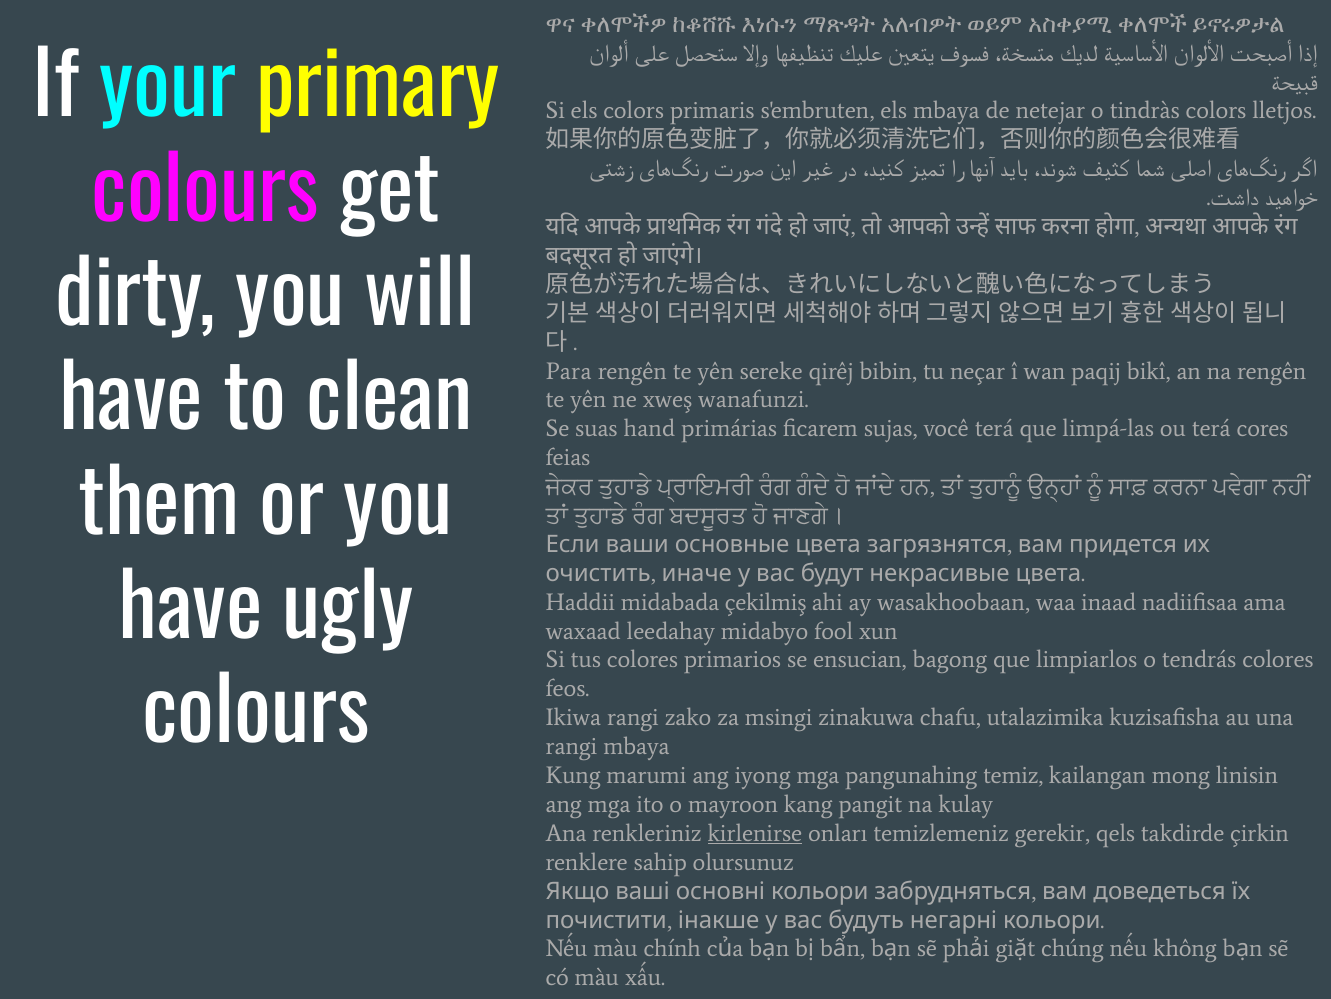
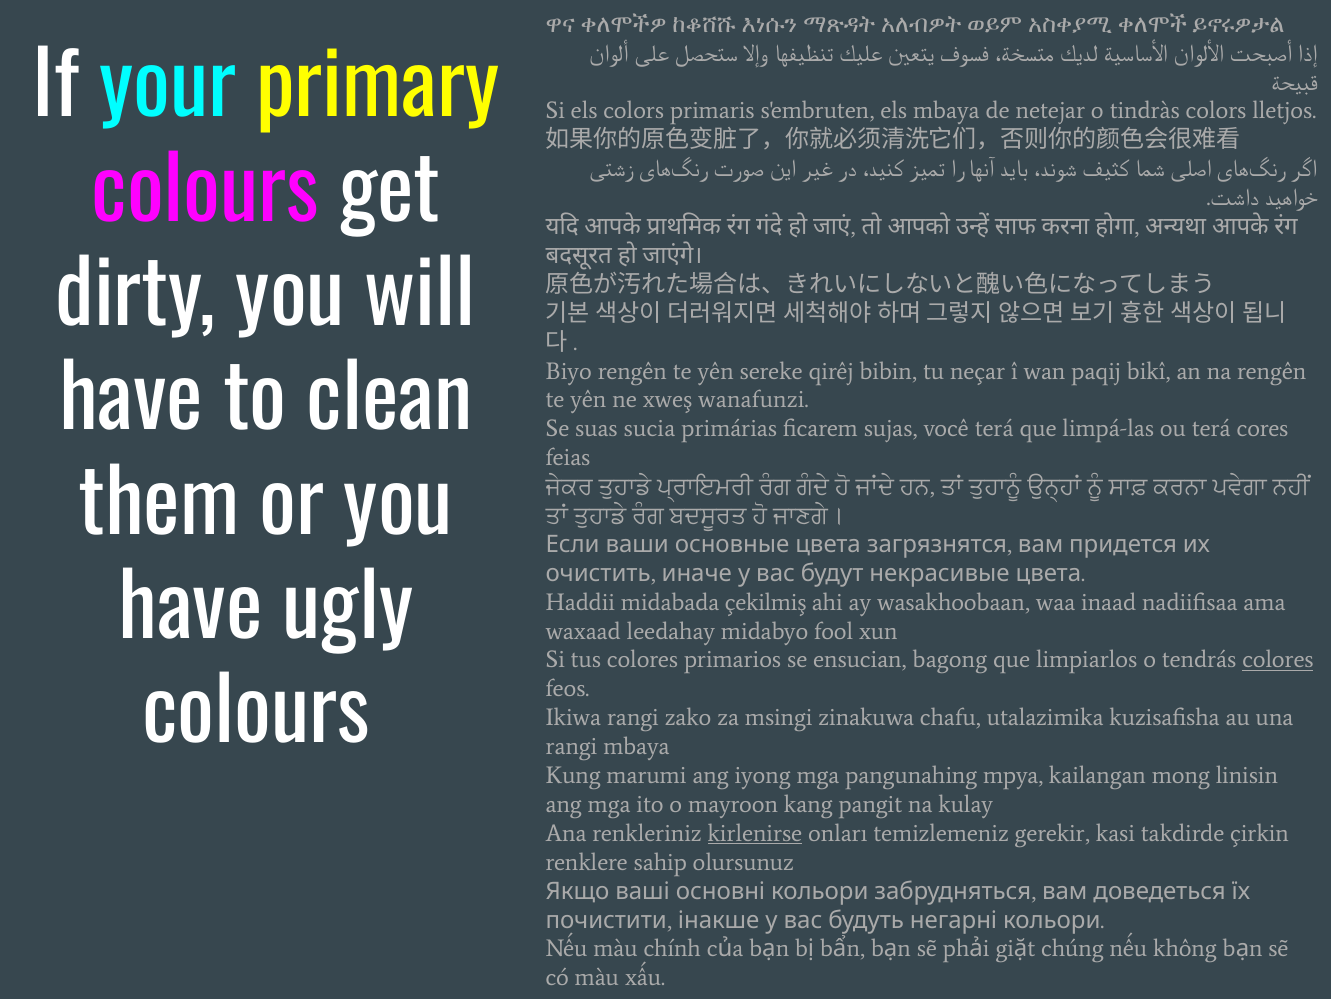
Para: Para -> Biyo (569, 371)
hand: hand -> sucia (649, 429)
colores underline: none -> present (1278, 660)
temiz: temiz -> mpya (1013, 775)
qels: qels -> kasi (1115, 833)
